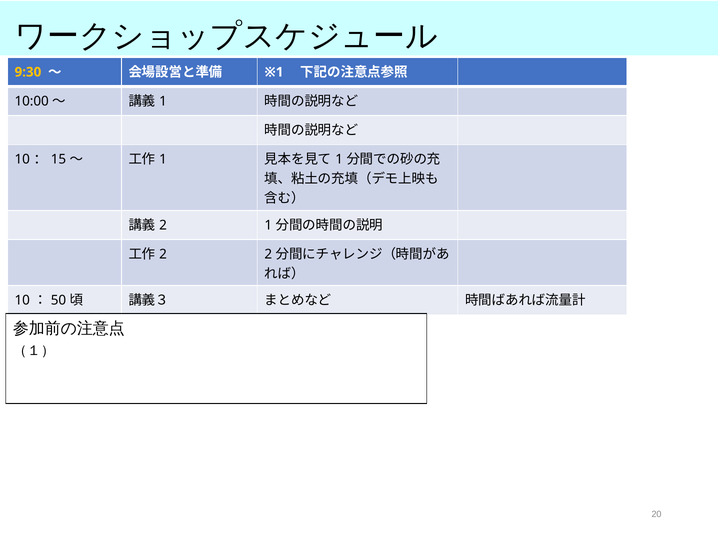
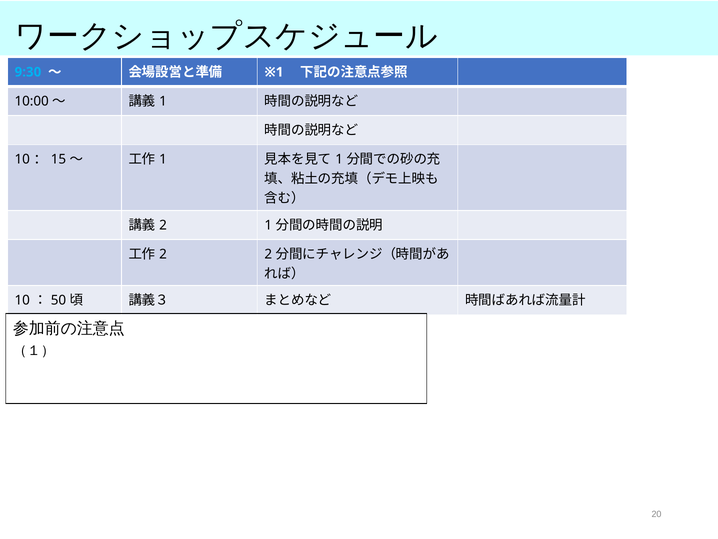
9:30 colour: yellow -> light blue (28, 72)
